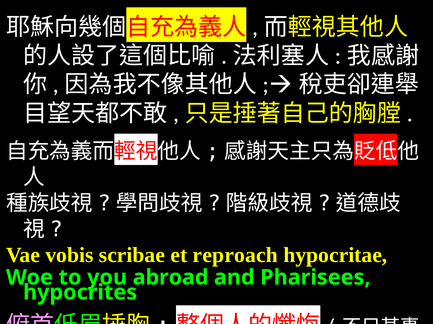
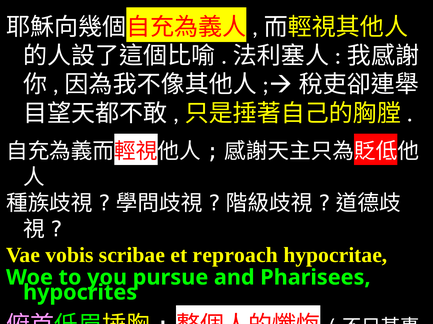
abroad: abroad -> pursue (170, 278)
